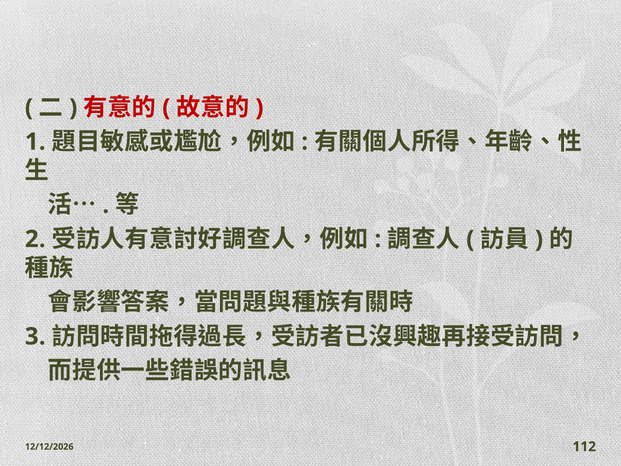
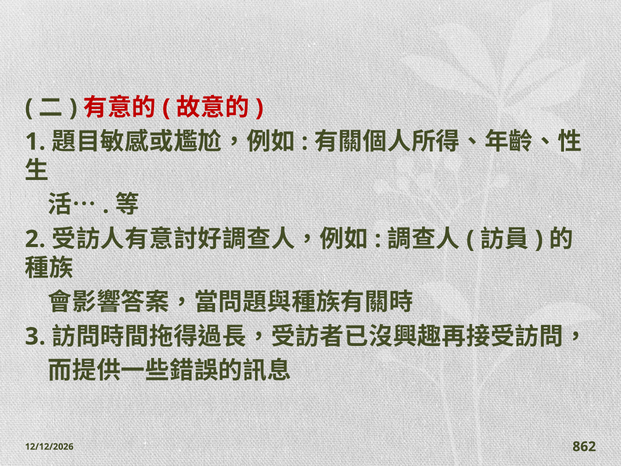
112: 112 -> 862 (584, 446)
